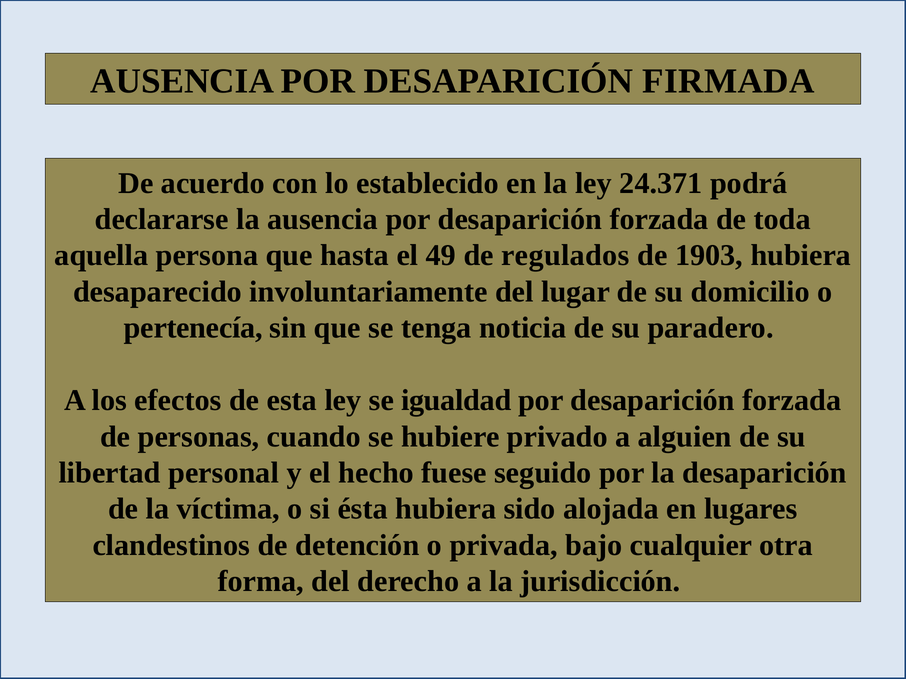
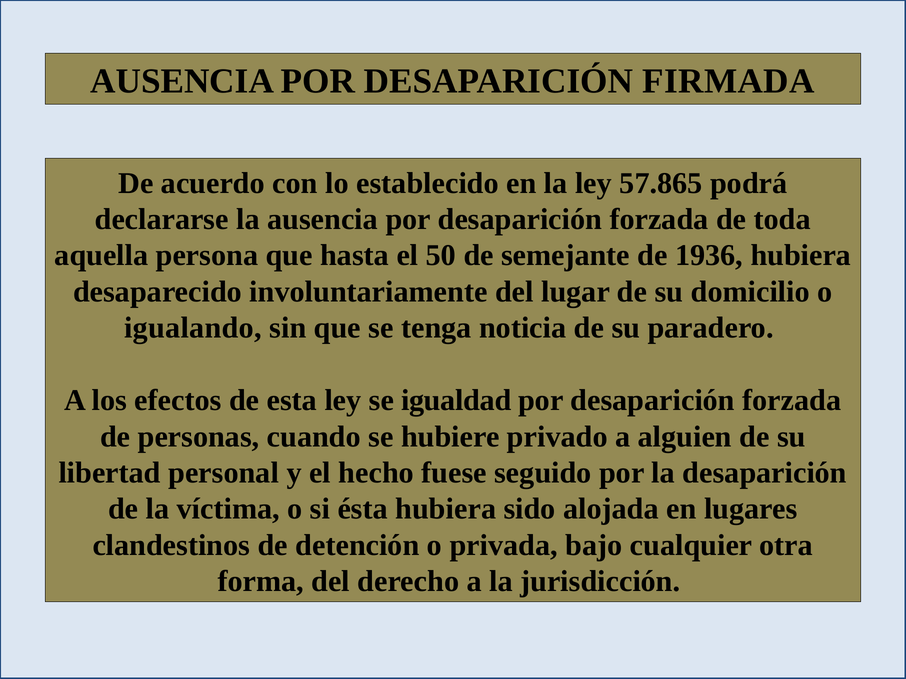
24.371: 24.371 -> 57.865 (661, 183)
49: 49 -> 50 (441, 256)
regulados: regulados -> semejante (566, 256)
1903: 1903 -> 1936 (709, 256)
pertenecía: pertenecía -> igualando (193, 328)
